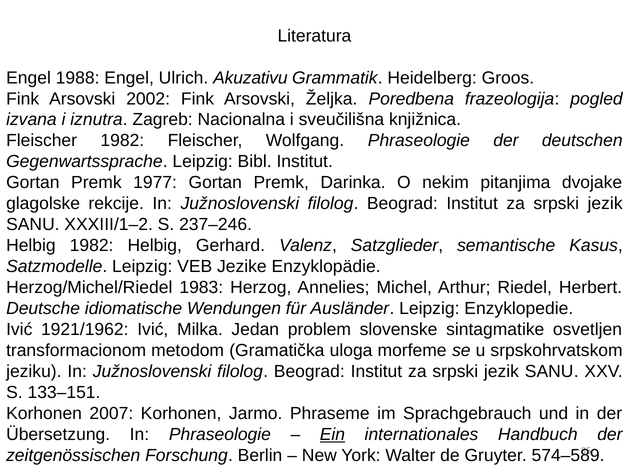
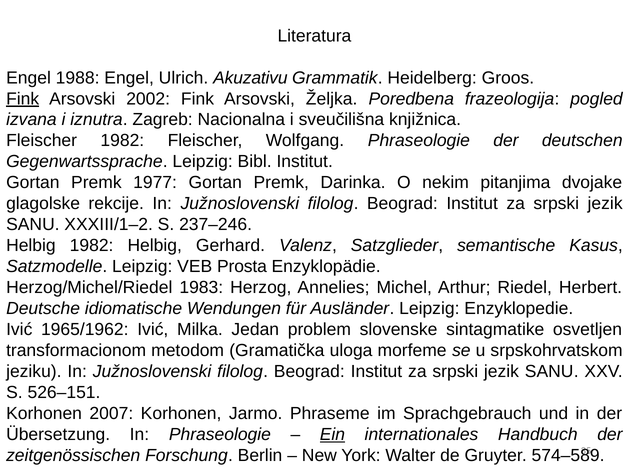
Fink underline: none -> present (23, 99)
Jezike: Jezike -> Prosta (242, 266)
1921/1962: 1921/1962 -> 1965/1962 (85, 329)
133–151: 133–151 -> 526–151 (64, 392)
